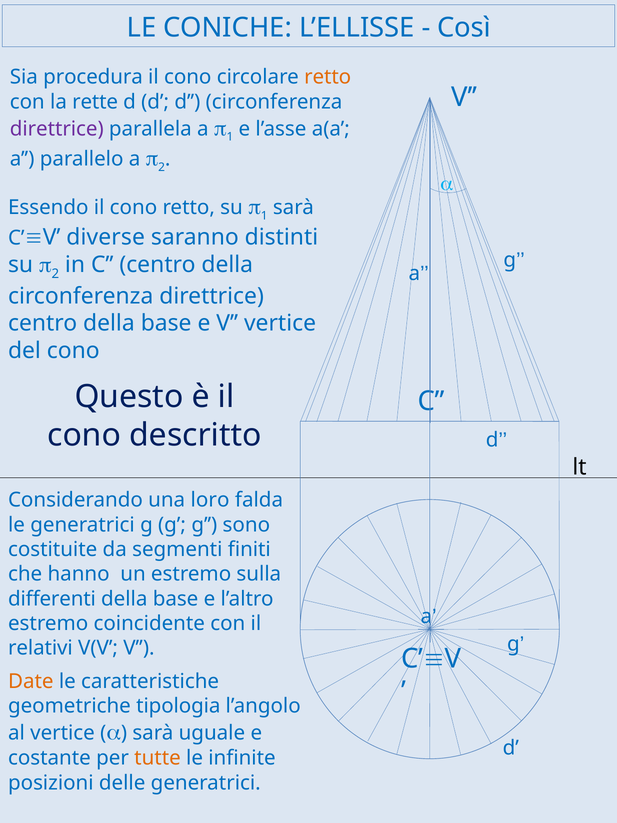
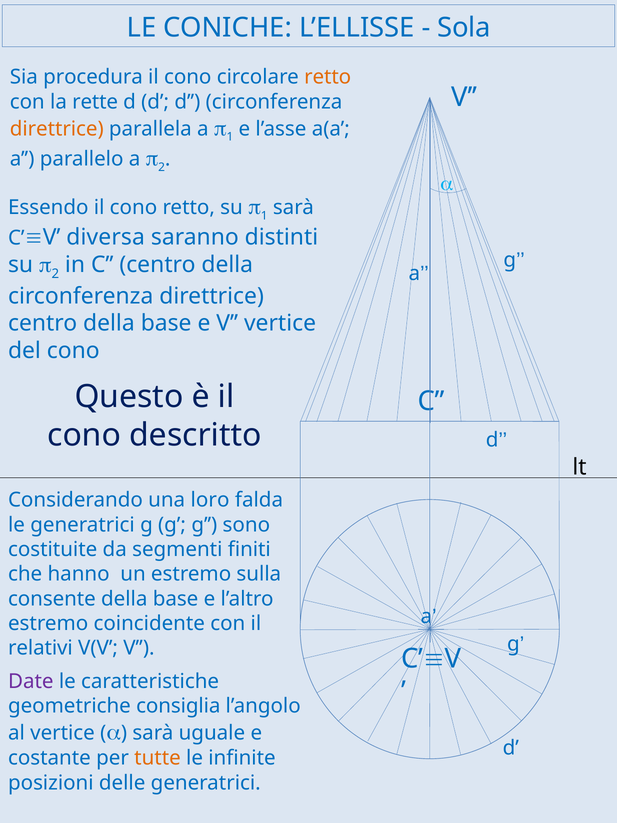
Così: Così -> Sola (464, 27)
direttrice colour: purple -> orange (57, 129)
diverse: diverse -> diversa (106, 237)
differenti: differenti -> consente (52, 599)
Date colour: orange -> purple (31, 681)
tipologia: tipologia -> consiglia (178, 706)
